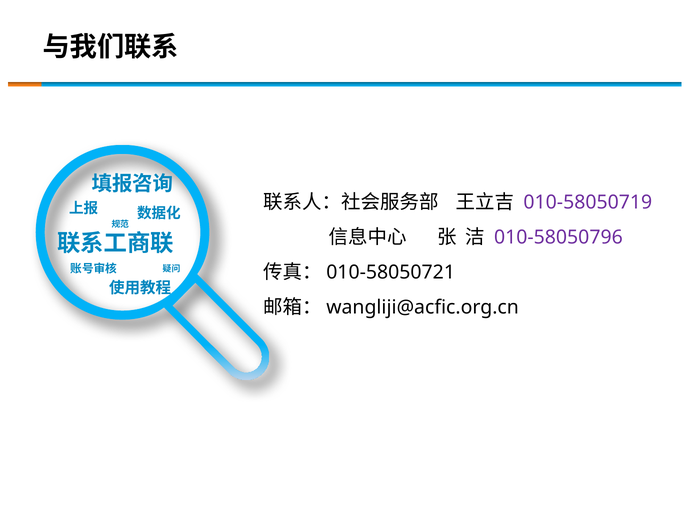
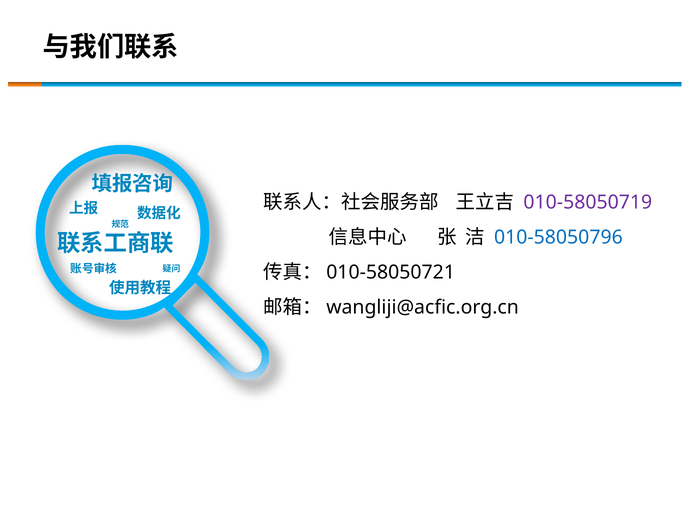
010-58050796 colour: purple -> blue (558, 237)
